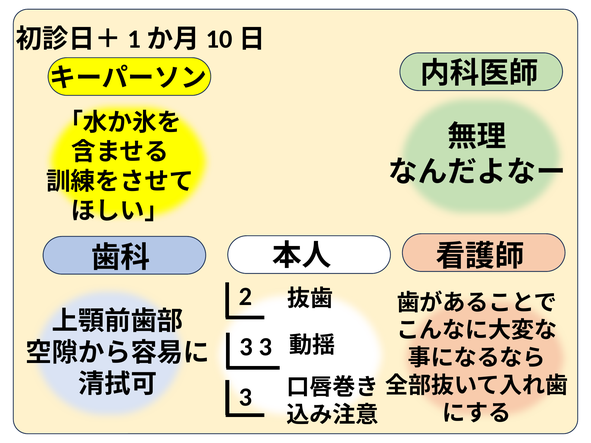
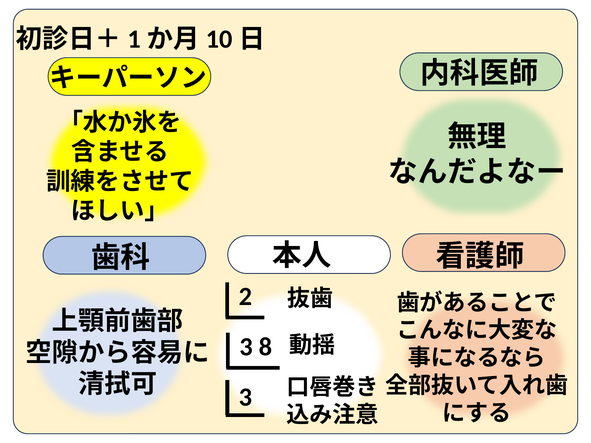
3: 3 -> 8 (265, 347)
